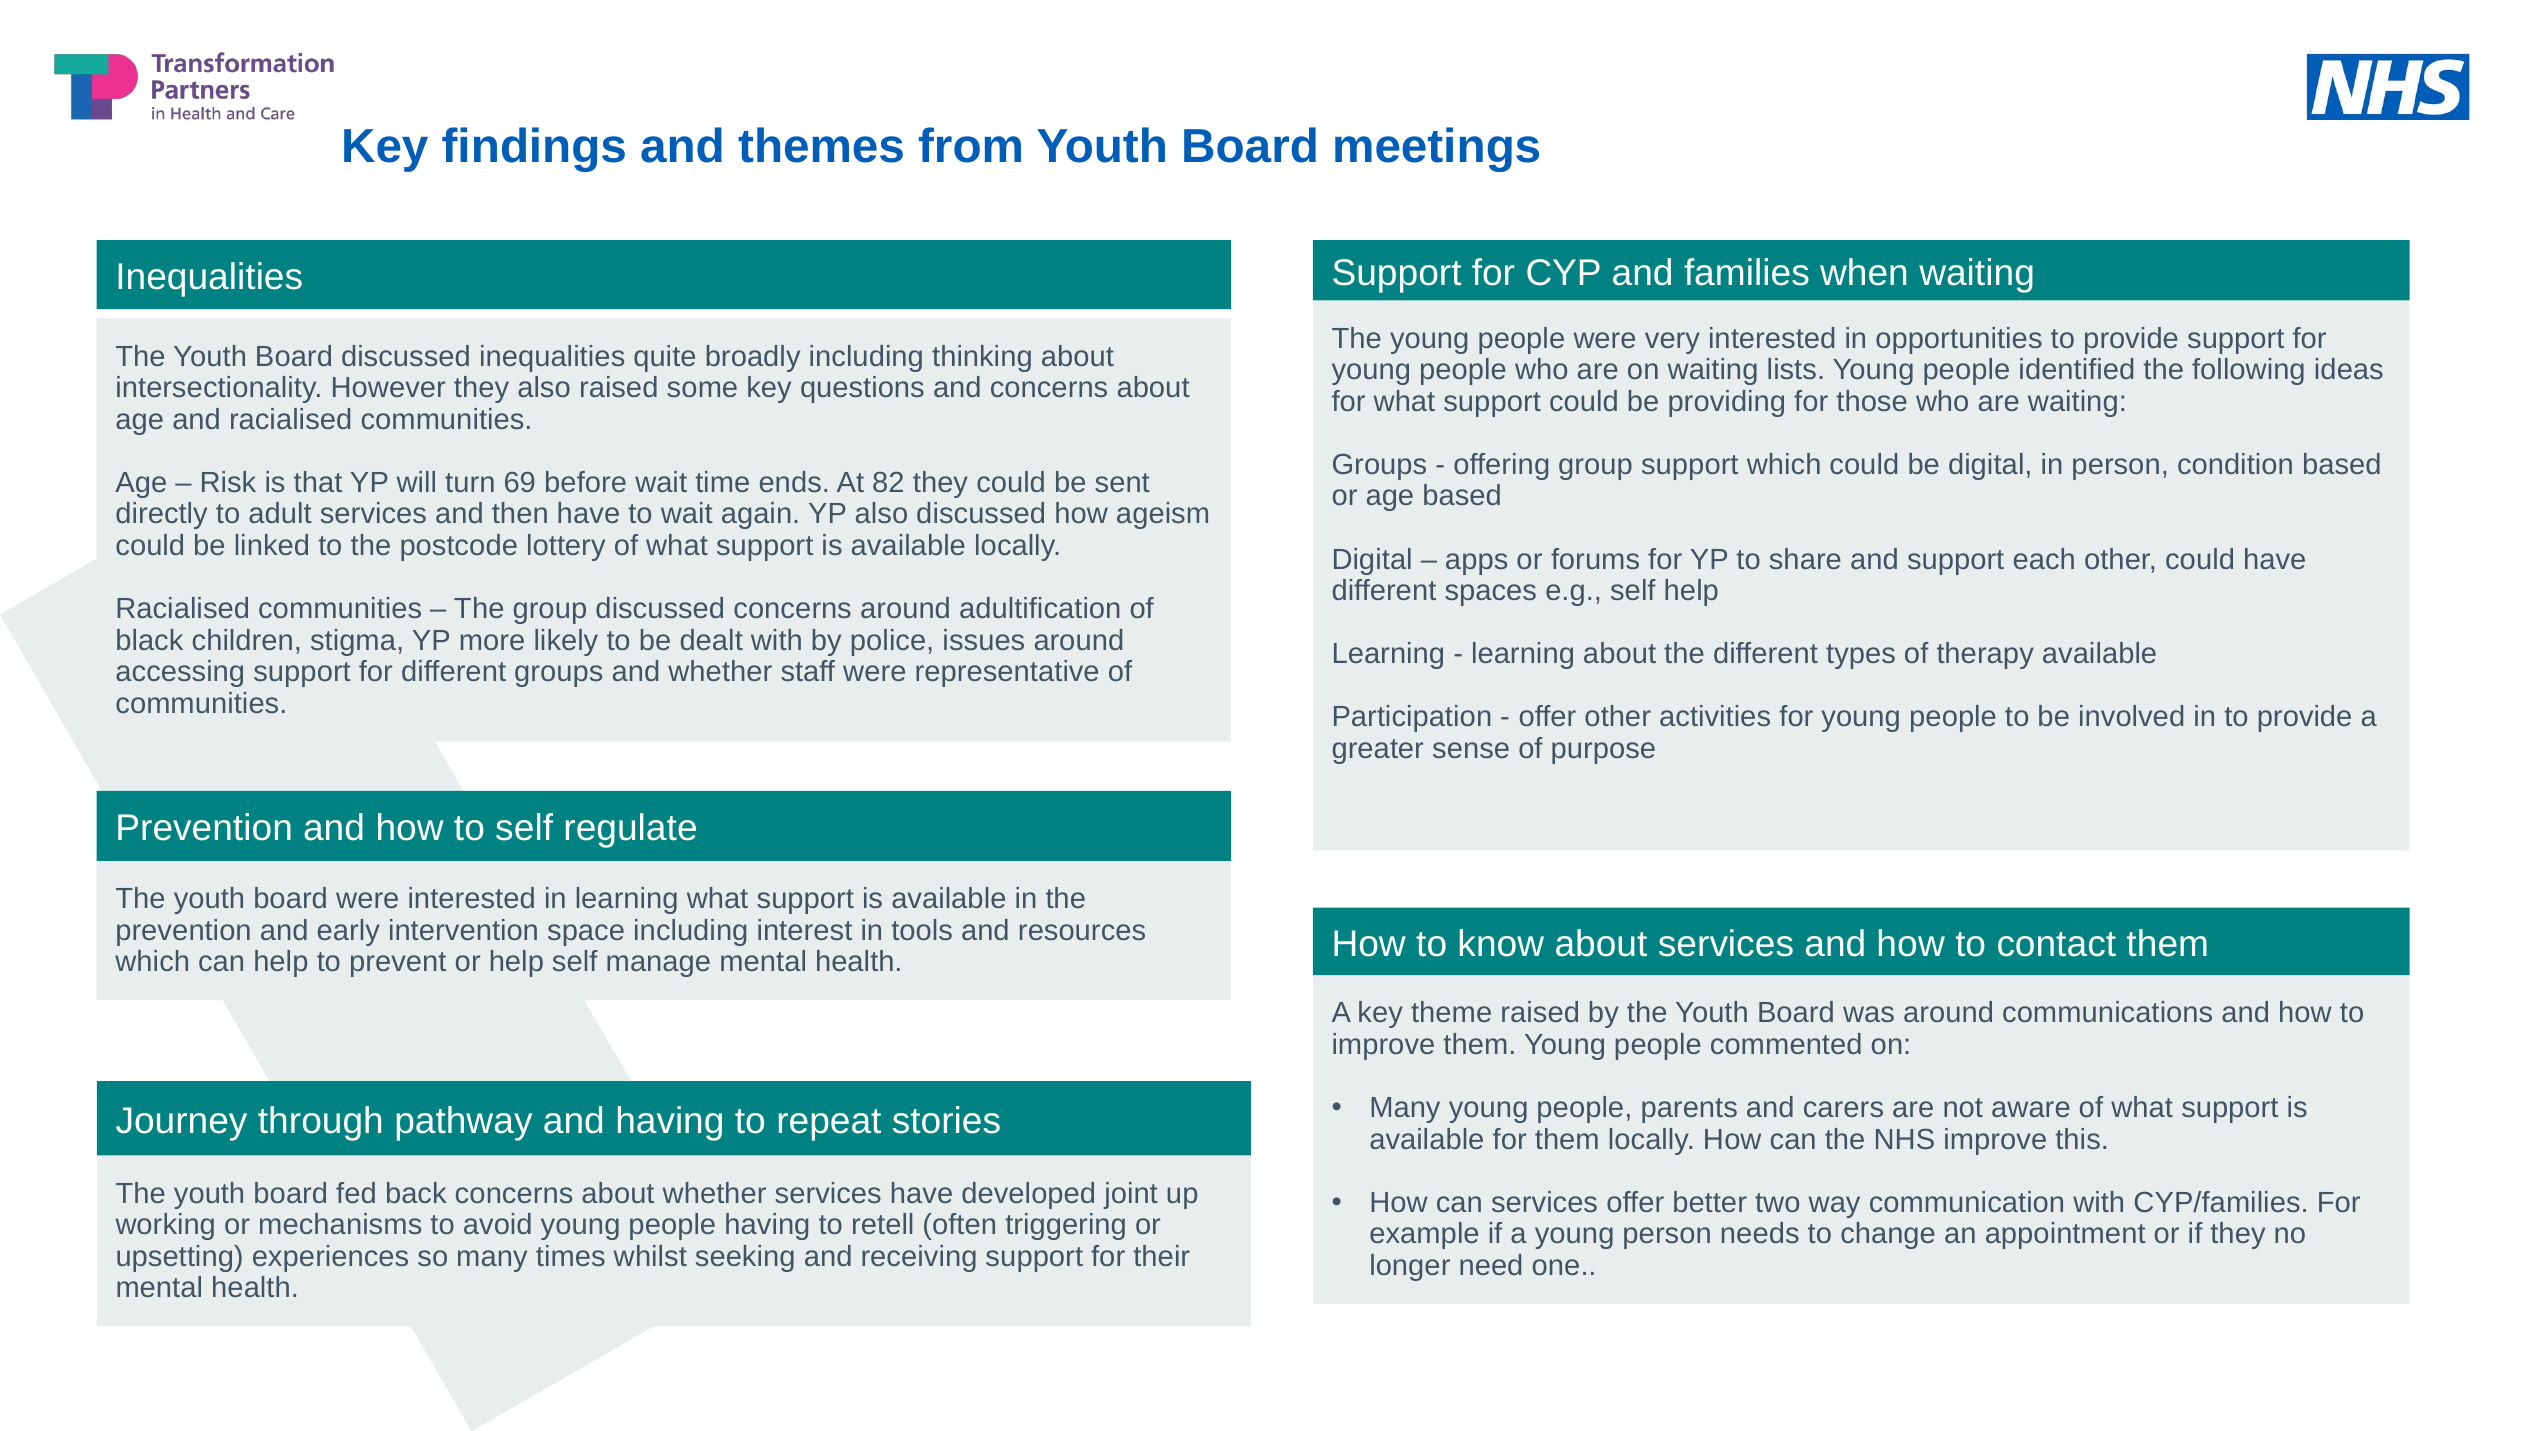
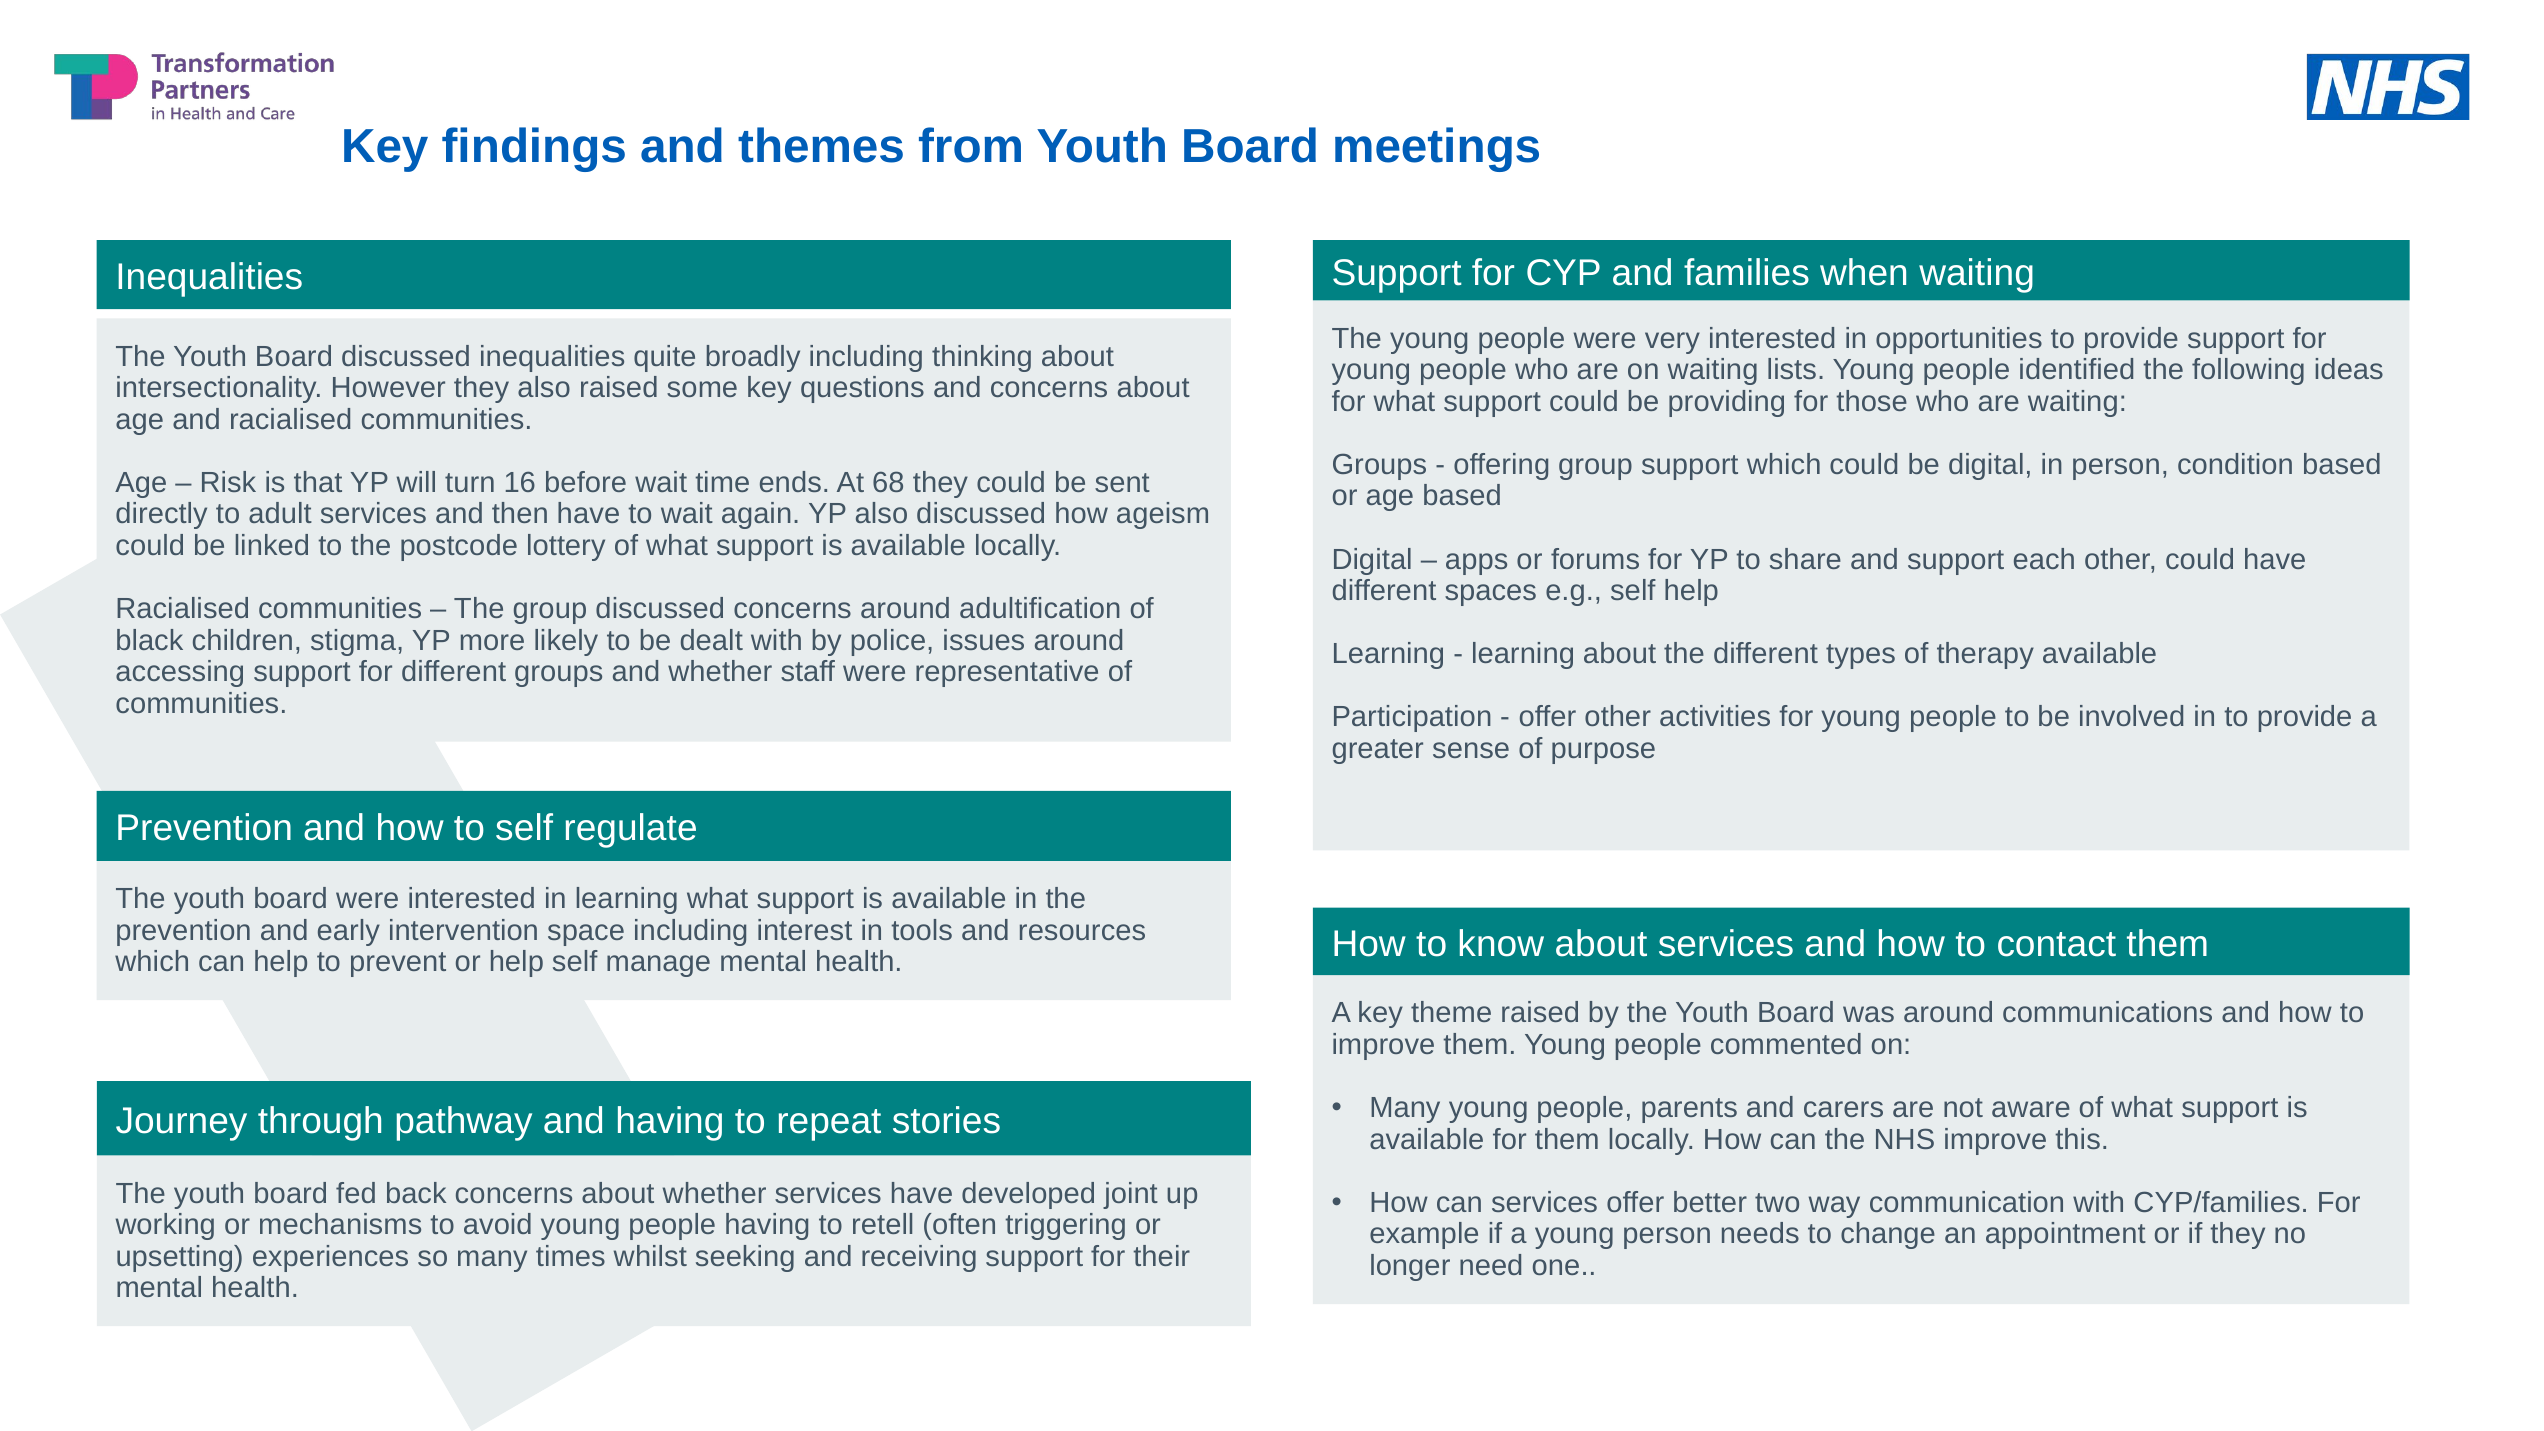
69: 69 -> 16 (520, 483)
82: 82 -> 68 (888, 483)
